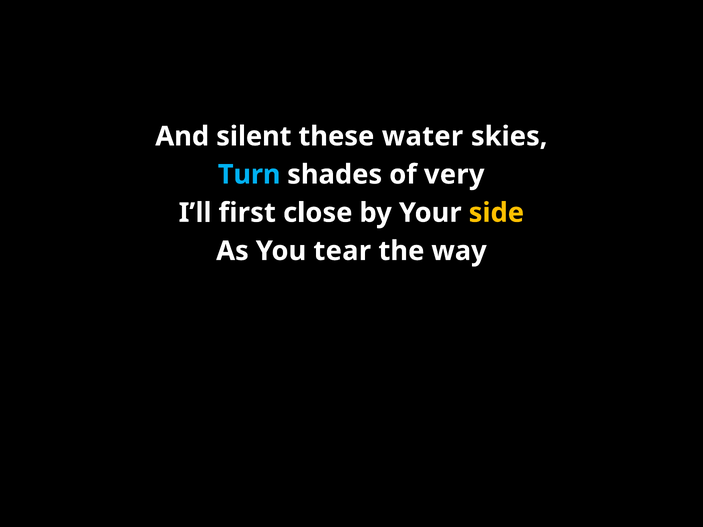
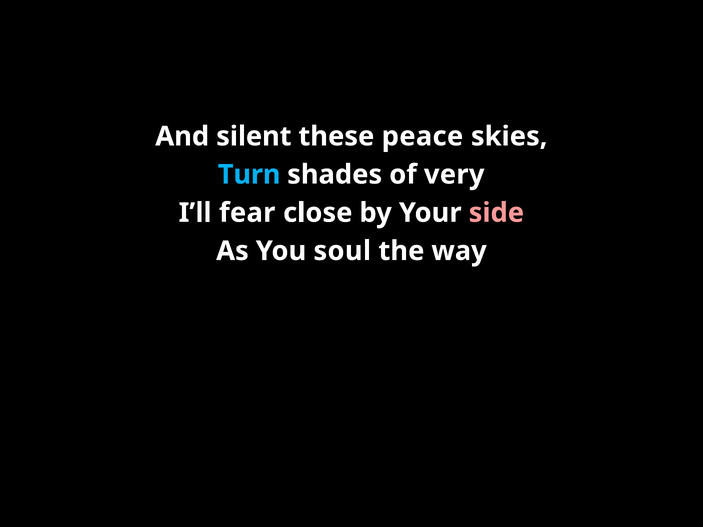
water: water -> peace (422, 136)
first: first -> fear (247, 213)
side colour: yellow -> pink (496, 213)
tear: tear -> soul (342, 251)
